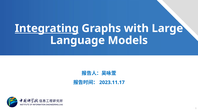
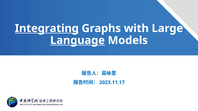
Language underline: none -> present (78, 40)
